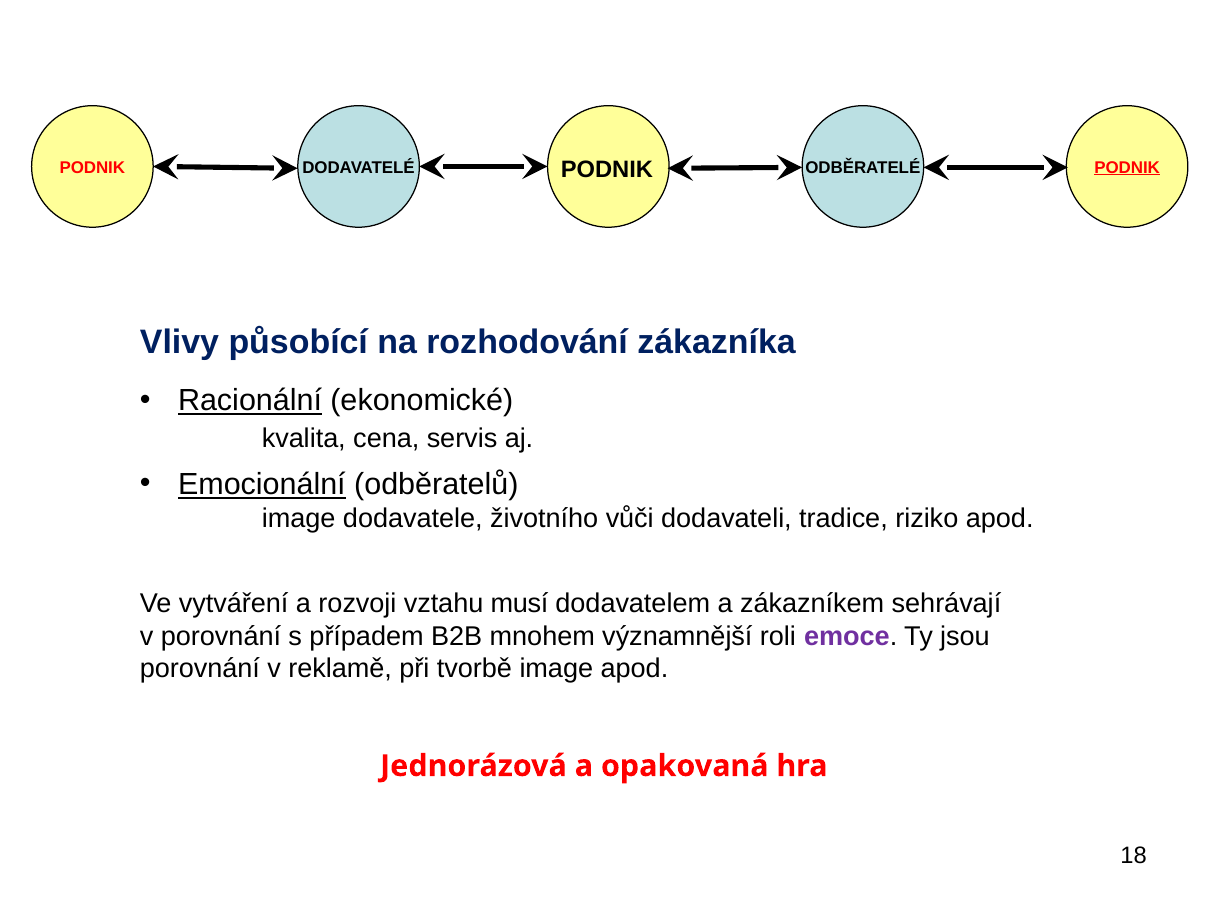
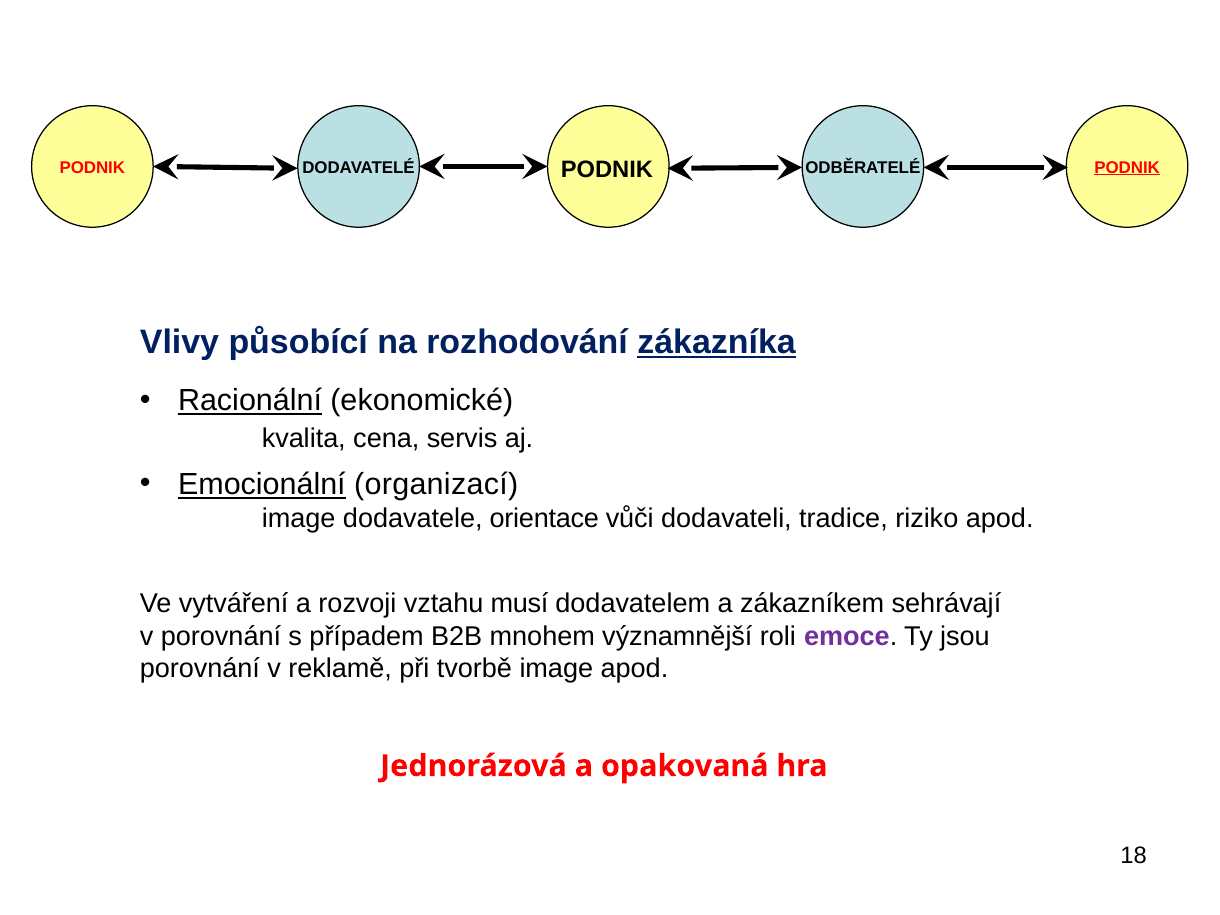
zákazníka underline: none -> present (717, 342)
odběratelů: odběratelů -> organizací (436, 484)
životního: životního -> orientace (544, 519)
